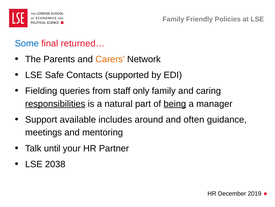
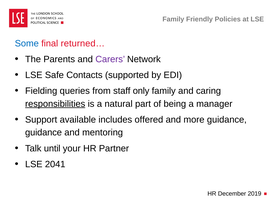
Carers colour: orange -> purple (110, 59)
being underline: present -> none (175, 103)
around: around -> offered (149, 119)
often: often -> more (194, 119)
meetings: meetings -> guidance (44, 132)
2038: 2038 -> 2041 (55, 164)
